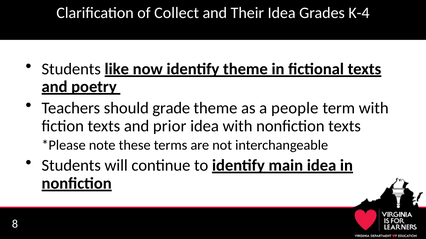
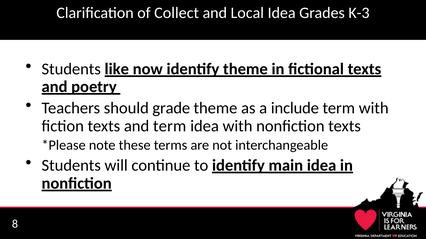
Their: Their -> Local (247, 13)
K-4: K-4 -> K-3 (359, 13)
people: people -> include (295, 108)
and prior: prior -> term (170, 126)
